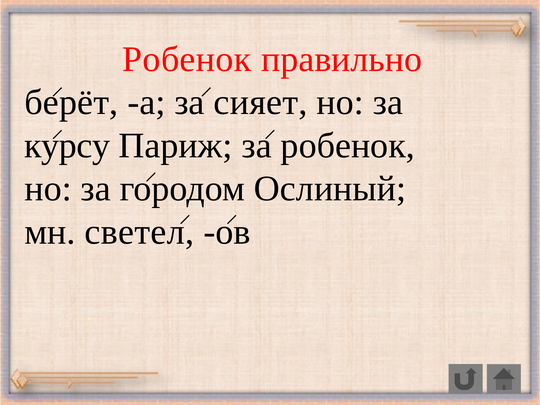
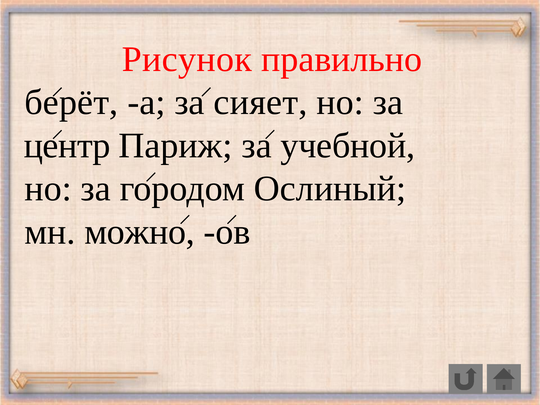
Робенок: Робенок -> Рисунок (187, 59)
курсу: курсу -> центр (67, 146)
за робенок: робенок -> учебной (348, 146)
светел: светел -> можно (140, 232)
